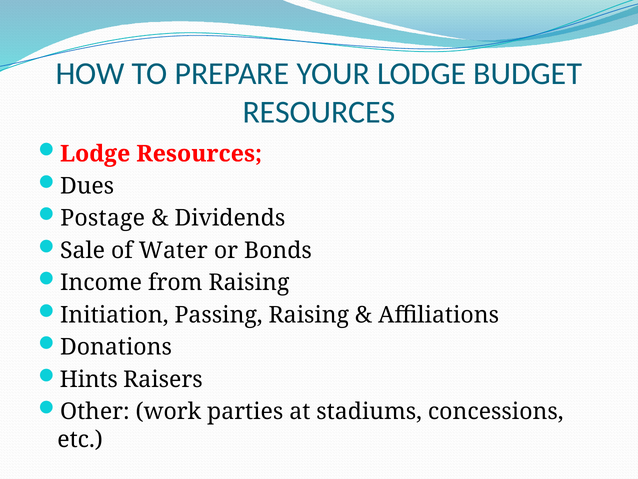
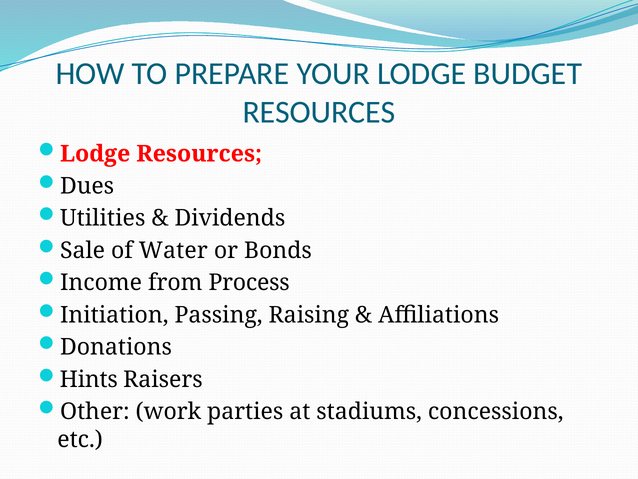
Postage: Postage -> Utilities (103, 218)
from Raising: Raising -> Process (249, 283)
